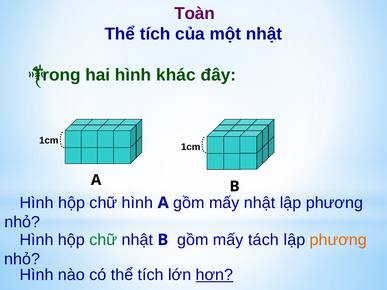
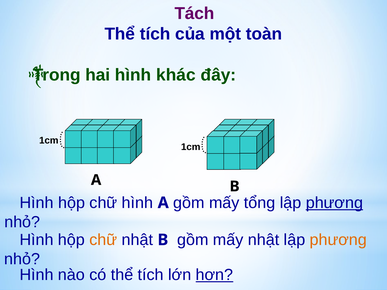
Toàn: Toàn -> Tách (194, 13)
một nhật: nhật -> toàn (264, 34)
mấy nhật: nhật -> tổng (260, 203)
phương underline: none -> present (334, 203)
chữ colour: green -> orange (103, 240)
mấy tách: tách -> nhật (264, 240)
